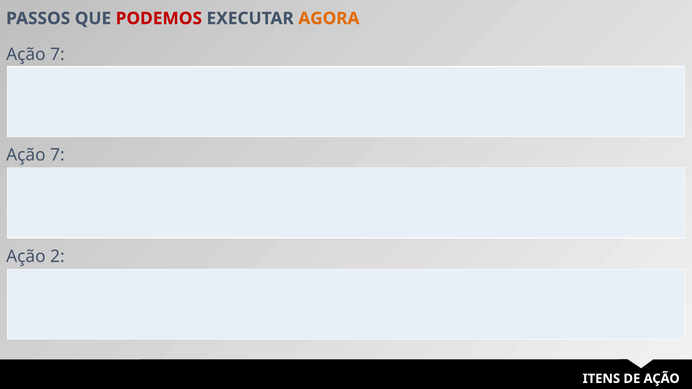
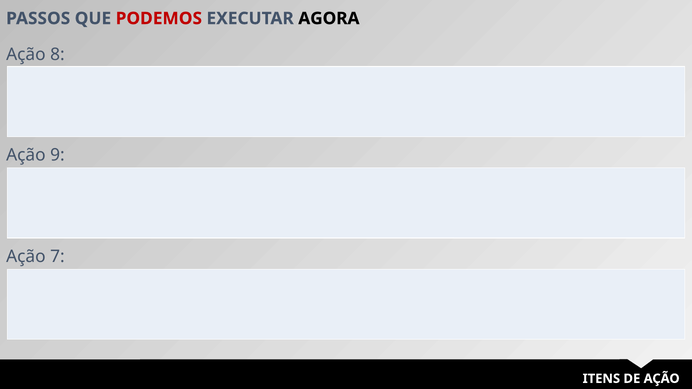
AGORA colour: orange -> black (329, 18)
7: 7 -> 8 (57, 54)
7: 7 -> 9 (57, 155)
2: 2 -> 7 (57, 257)
